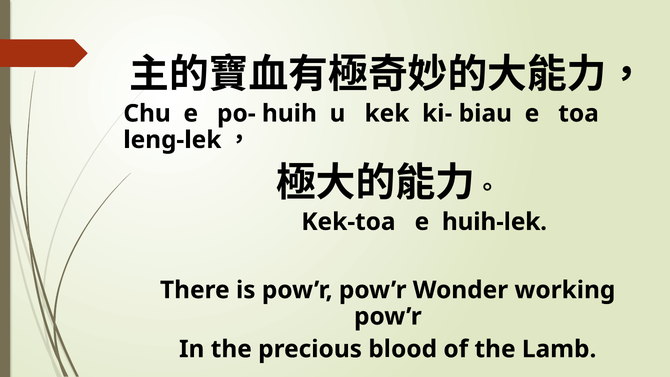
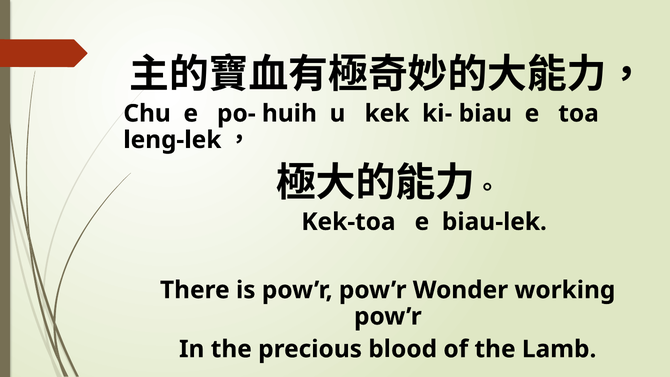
huih-lek: huih-lek -> biau-lek (494, 222)
